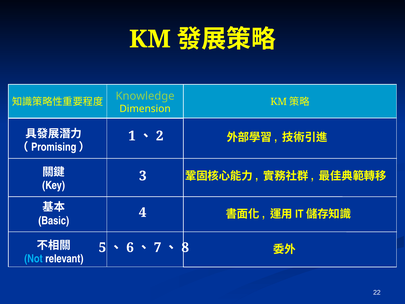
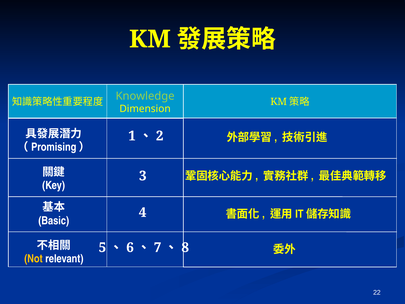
Not colour: light blue -> yellow (33, 259)
